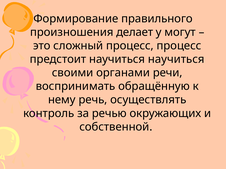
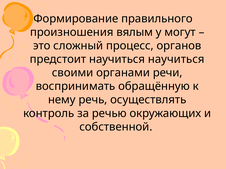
делает: делает -> вялым (135, 32)
процесс процесс: процесс -> органов (179, 46)
